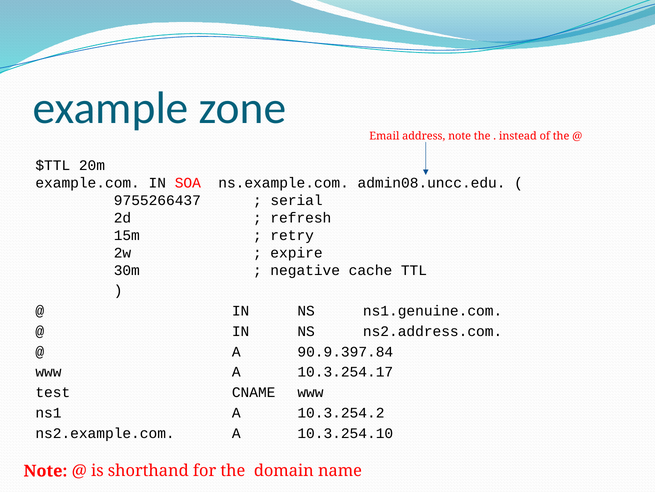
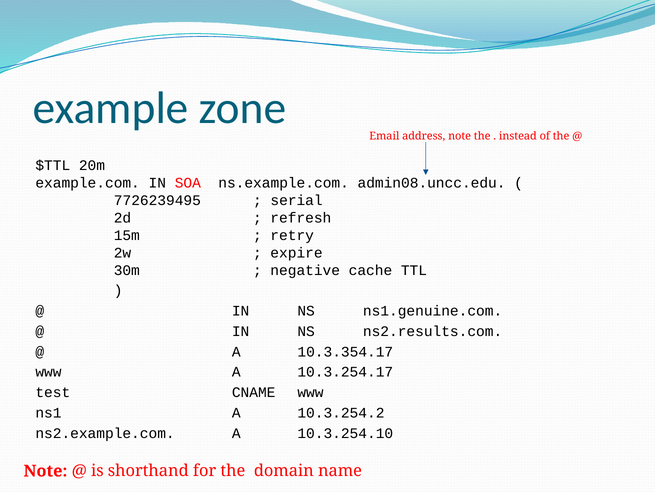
9755266437: 9755266437 -> 7726239495 (157, 200)
ns2.address.com: ns2.address.com -> ns2.results.com (433, 331)
90.9.397.84: 90.9.397.84 -> 10.3.354.17 (345, 351)
